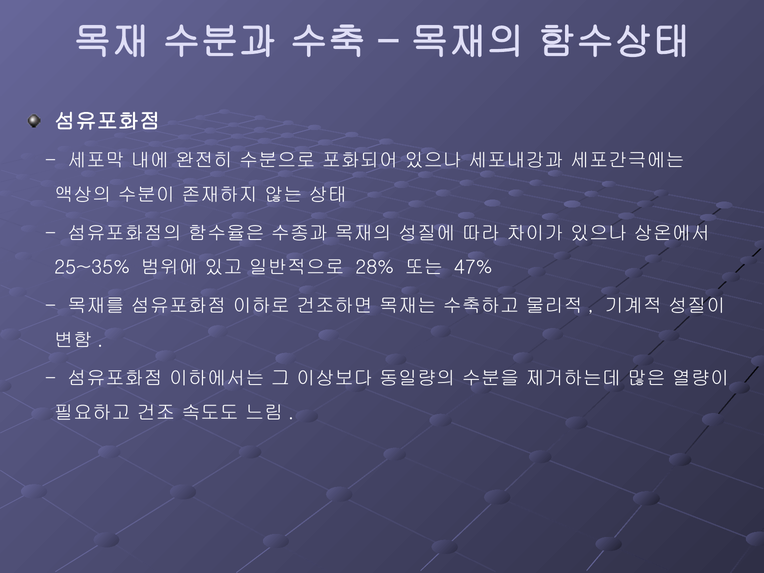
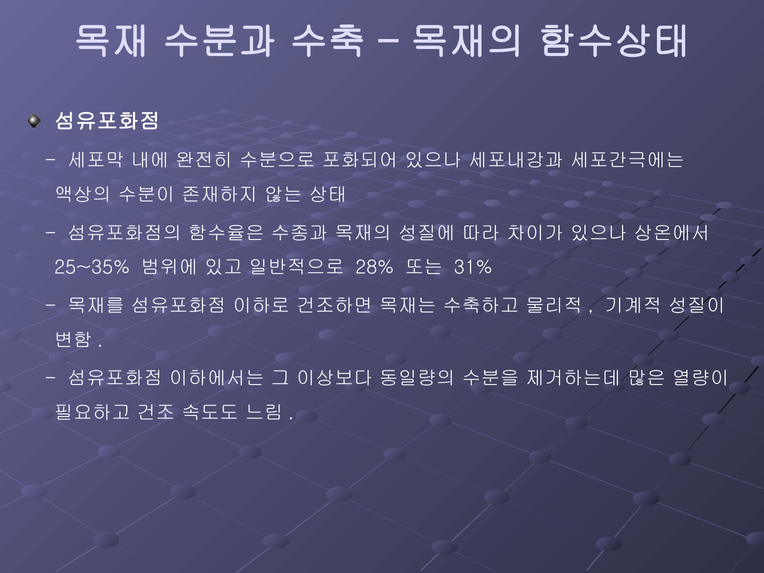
47%: 47% -> 31% (473, 268)
